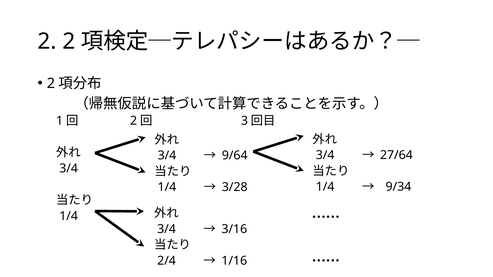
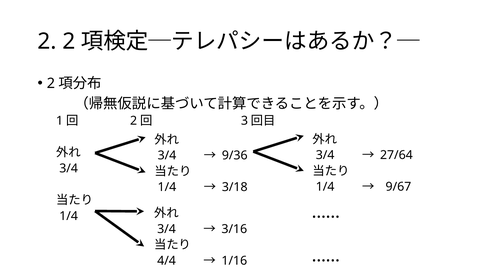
9/64: 9/64 -> 9/36 (235, 156)
9/34: 9/34 -> 9/67 (398, 187)
3/28: 3/28 -> 3/18 (235, 187)
2/4: 2/4 -> 4/4 (167, 261)
